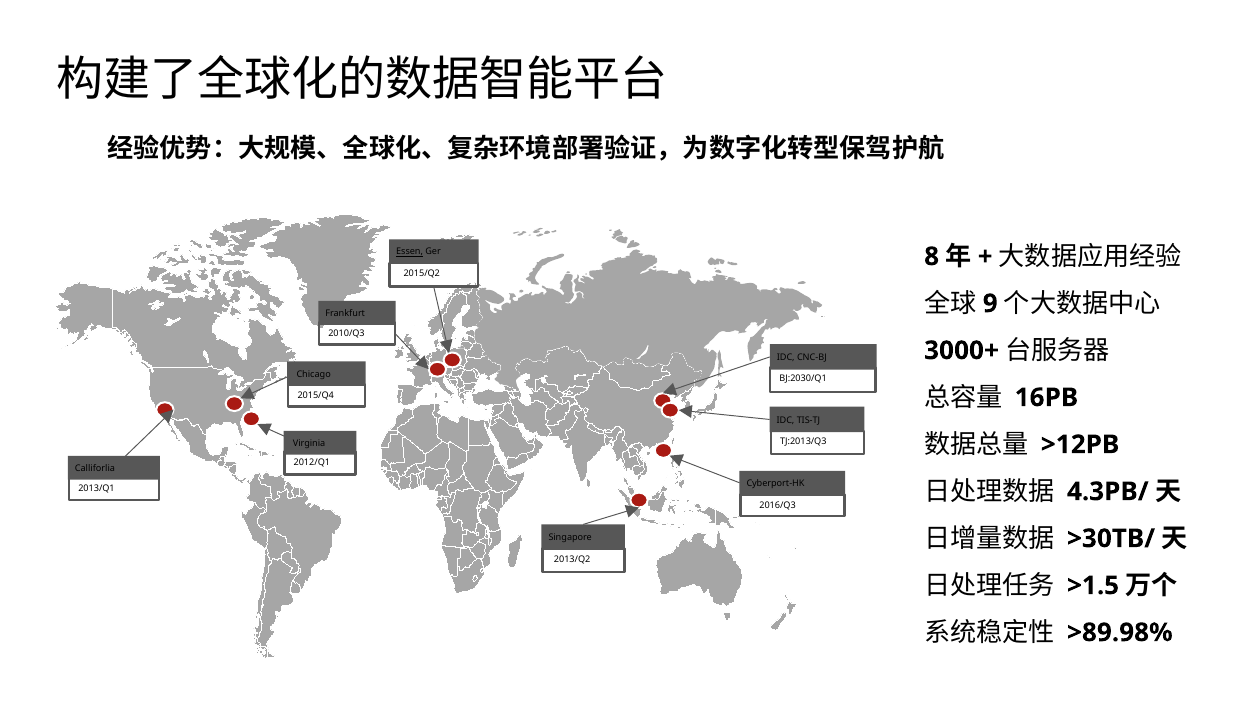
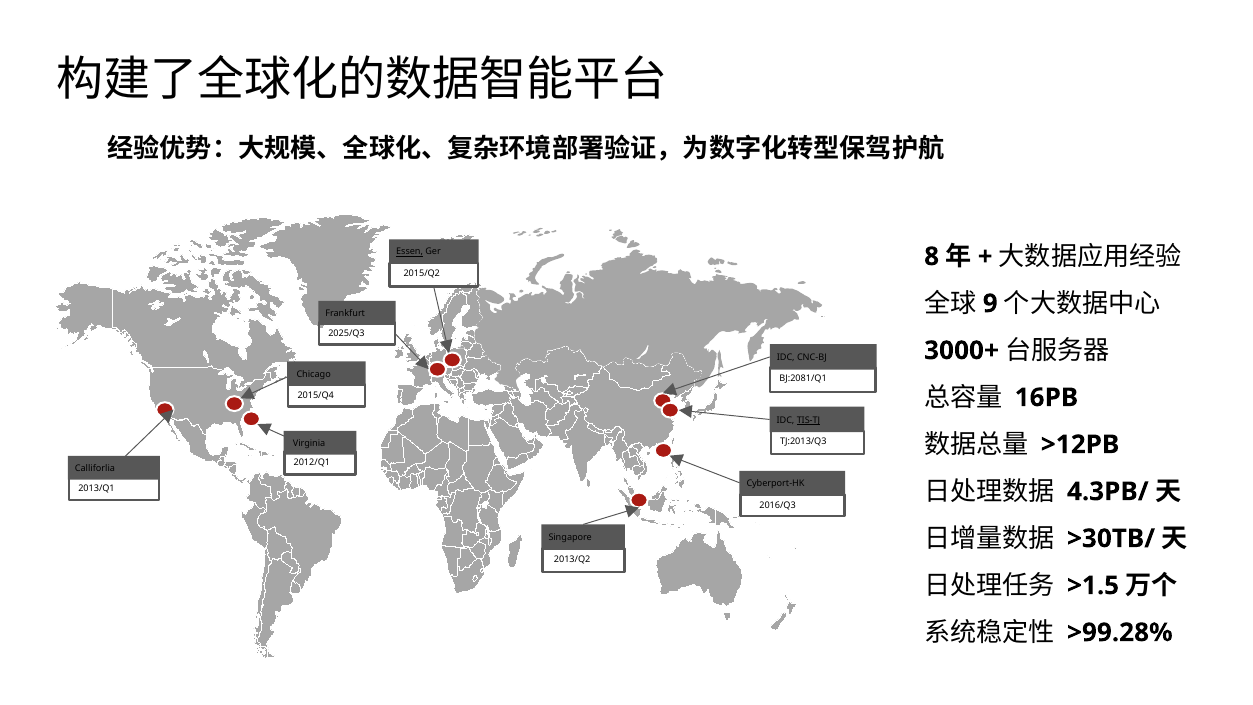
2010/Q3: 2010/Q3 -> 2025/Q3 (347, 333)
BJ:2030/Q1: BJ:2030/Q1 -> BJ:2081/Q1 (803, 378)
TIS-TJ underline: none -> present (808, 420)
>89.98%: >89.98% -> >99.28% (1120, 633)
